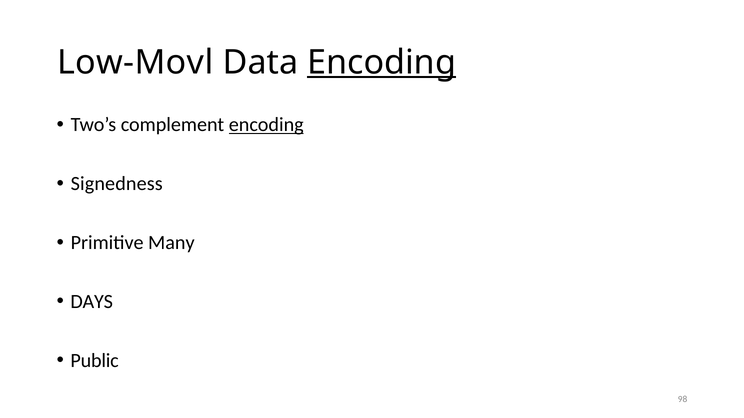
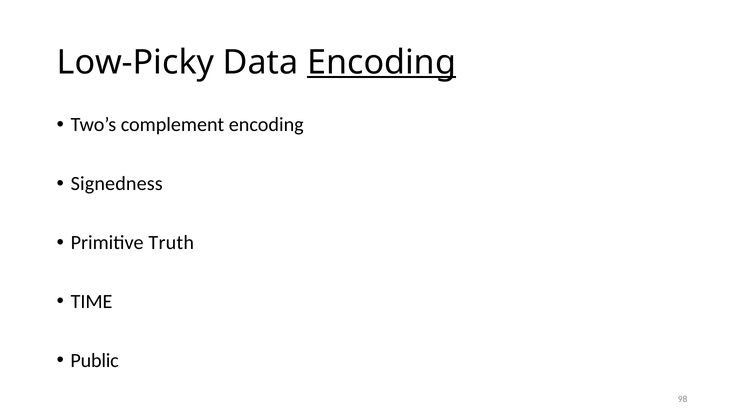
Low-Movl: Low-Movl -> Low-Picky (135, 62)
encoding underline: present -> none (266, 125)
Many: Many -> Truth (171, 243)
DAYS: DAYS -> TIME (92, 302)
